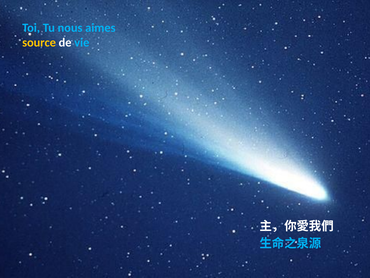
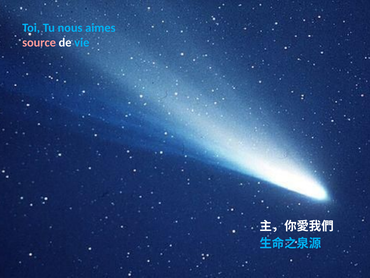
source colour: yellow -> pink (39, 42)
